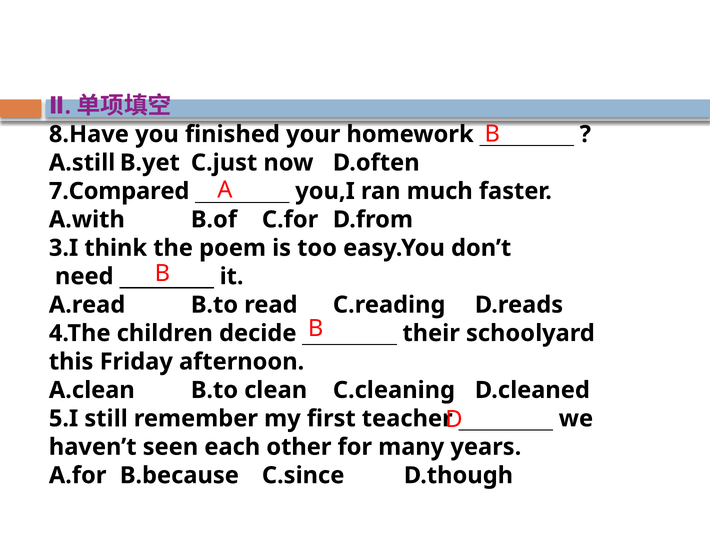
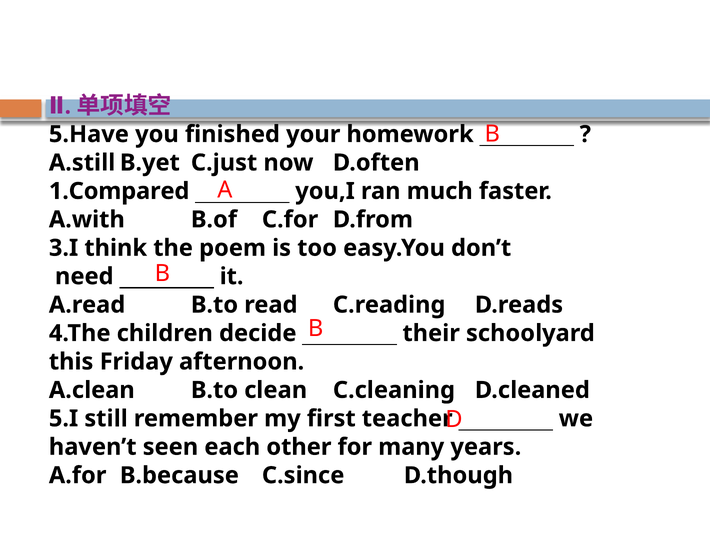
8.Have: 8.Have -> 5.Have (89, 134)
7.Compared: 7.Compared -> 1.Compared (119, 191)
